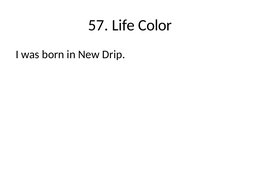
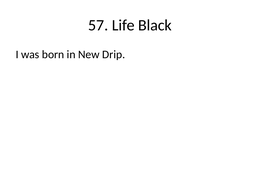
Color: Color -> Black (155, 25)
